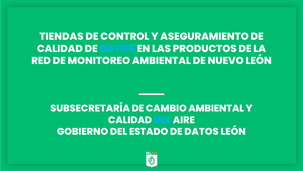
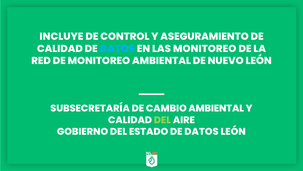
TIENDAS: TIENDAS -> INCLUYE (61, 36)
LAS PRODUCTOS: PRODUCTOS -> MONITOREO (205, 49)
DEL colour: light blue -> light green (162, 120)
